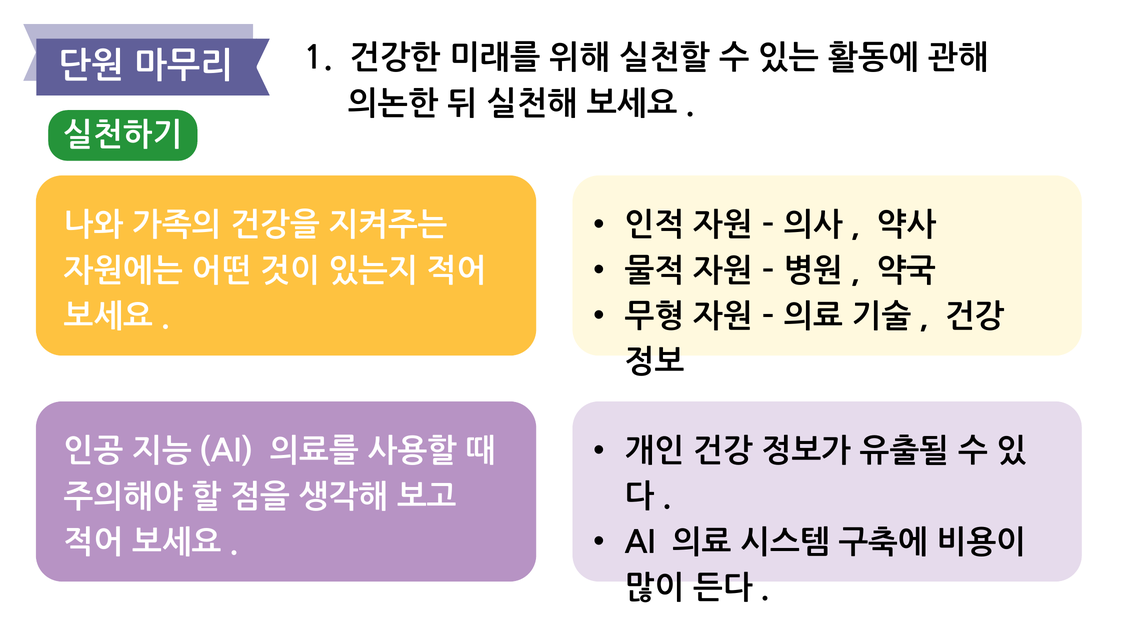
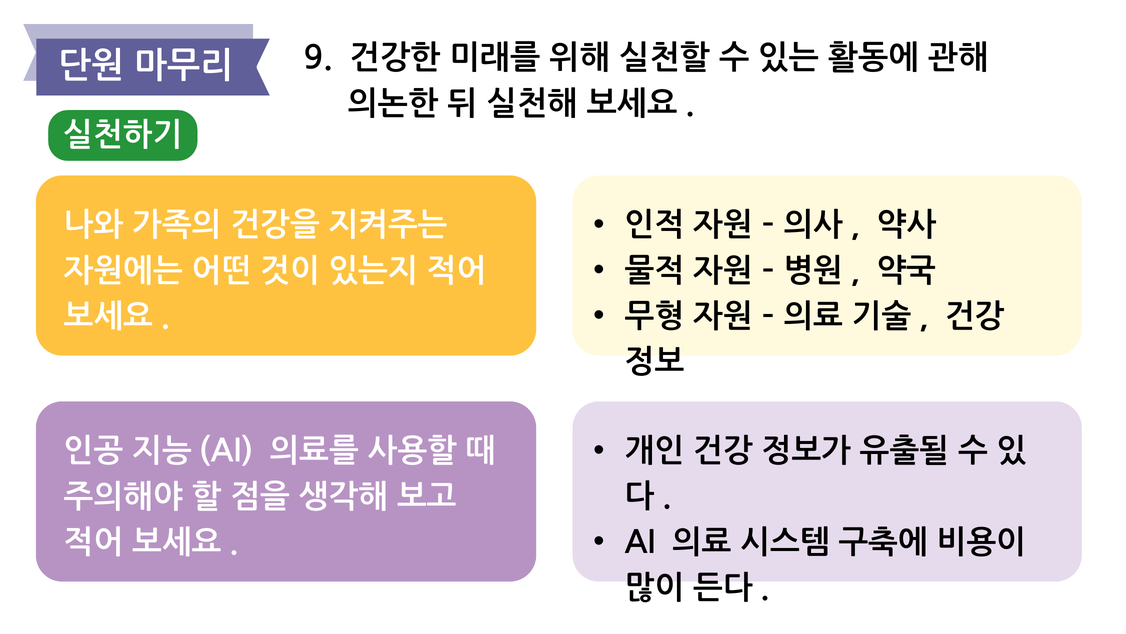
1: 1 -> 9 (318, 58)
